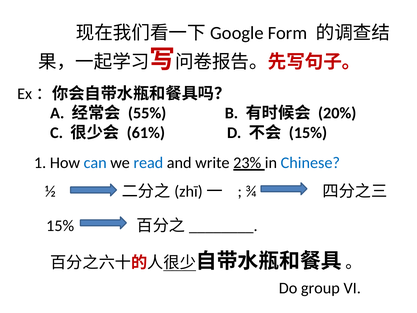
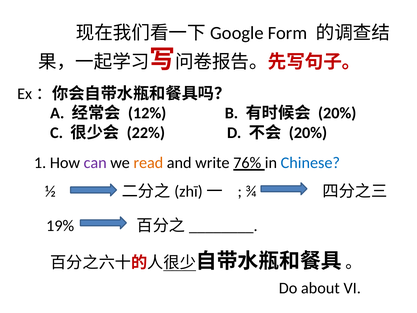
55%: 55% -> 12% (147, 113)
61%: 61% -> 22% (146, 133)
15%: 15% -> 20% (308, 133)
can colour: blue -> purple (95, 163)
read colour: blue -> orange (148, 163)
23%: 23% -> 76% (247, 163)
15%: 15% -> 19% (60, 226)
group: group -> about (320, 288)
